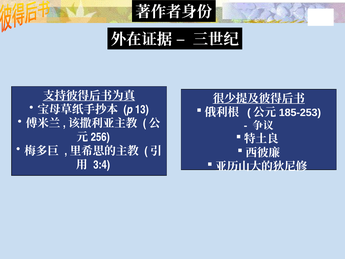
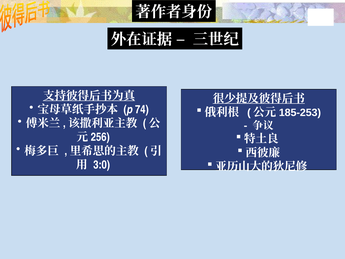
13: 13 -> 74 (142, 109)
3:4: 3:4 -> 3:0 (102, 165)
